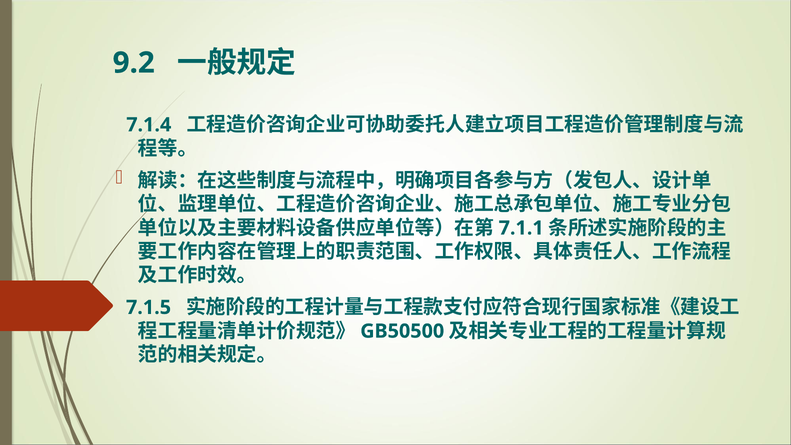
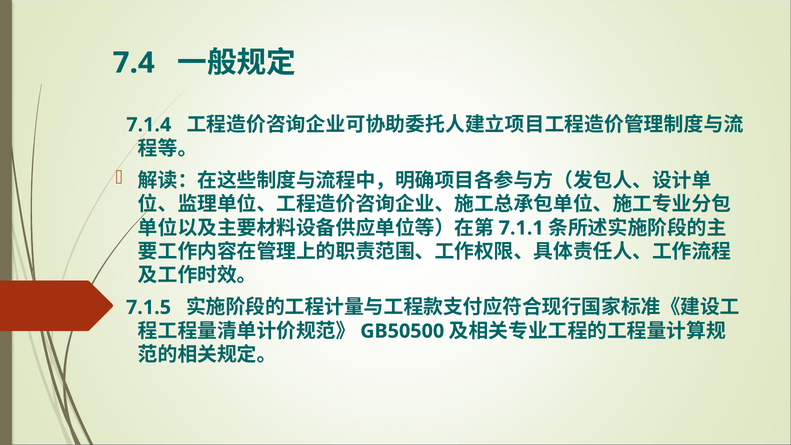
9.2: 9.2 -> 7.4 (134, 63)
